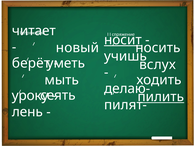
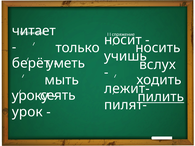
носит underline: present -> none (123, 40)
новый: новый -> только (78, 48)
делаю-: делаю- -> лежит- (127, 89)
лень: лень -> урок (27, 112)
